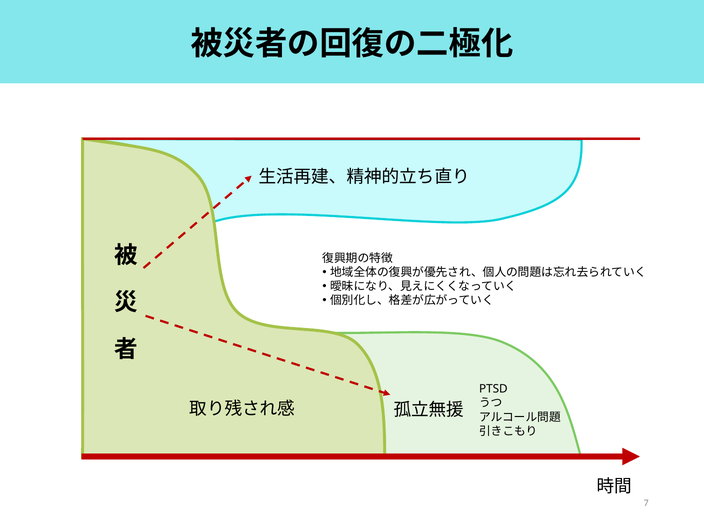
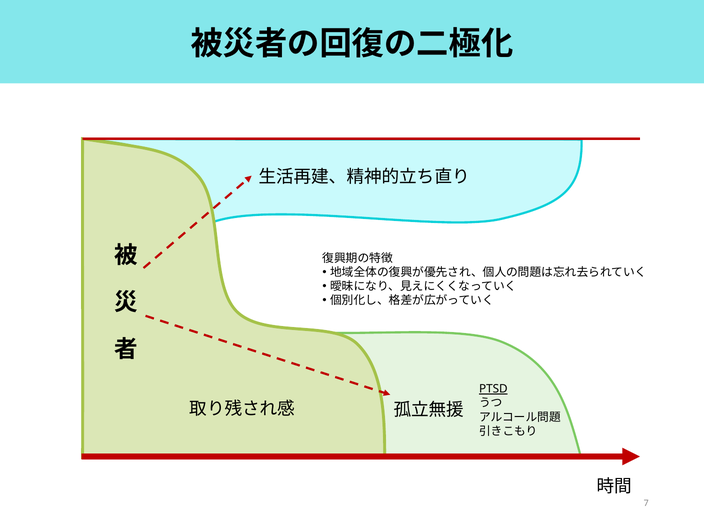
PTSD underline: none -> present (493, 389)
